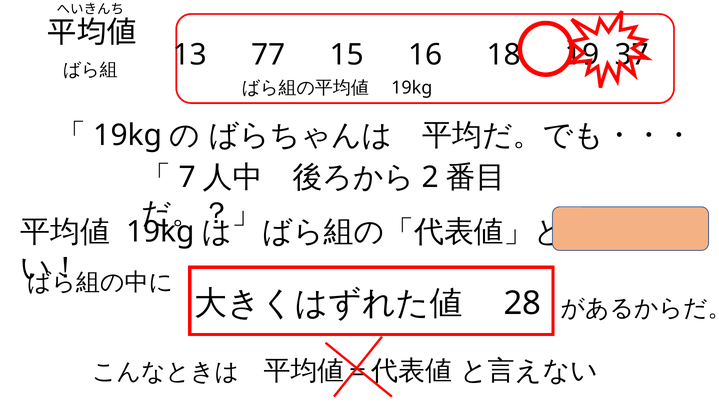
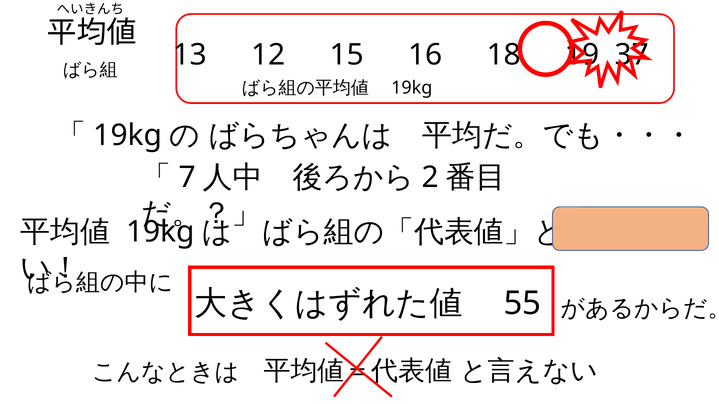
77: 77 -> 12 (268, 55)
28: 28 -> 55 (522, 304)
